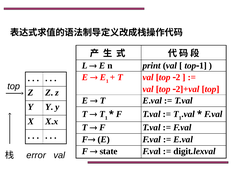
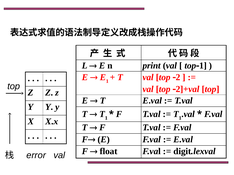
state: state -> float (109, 152)
